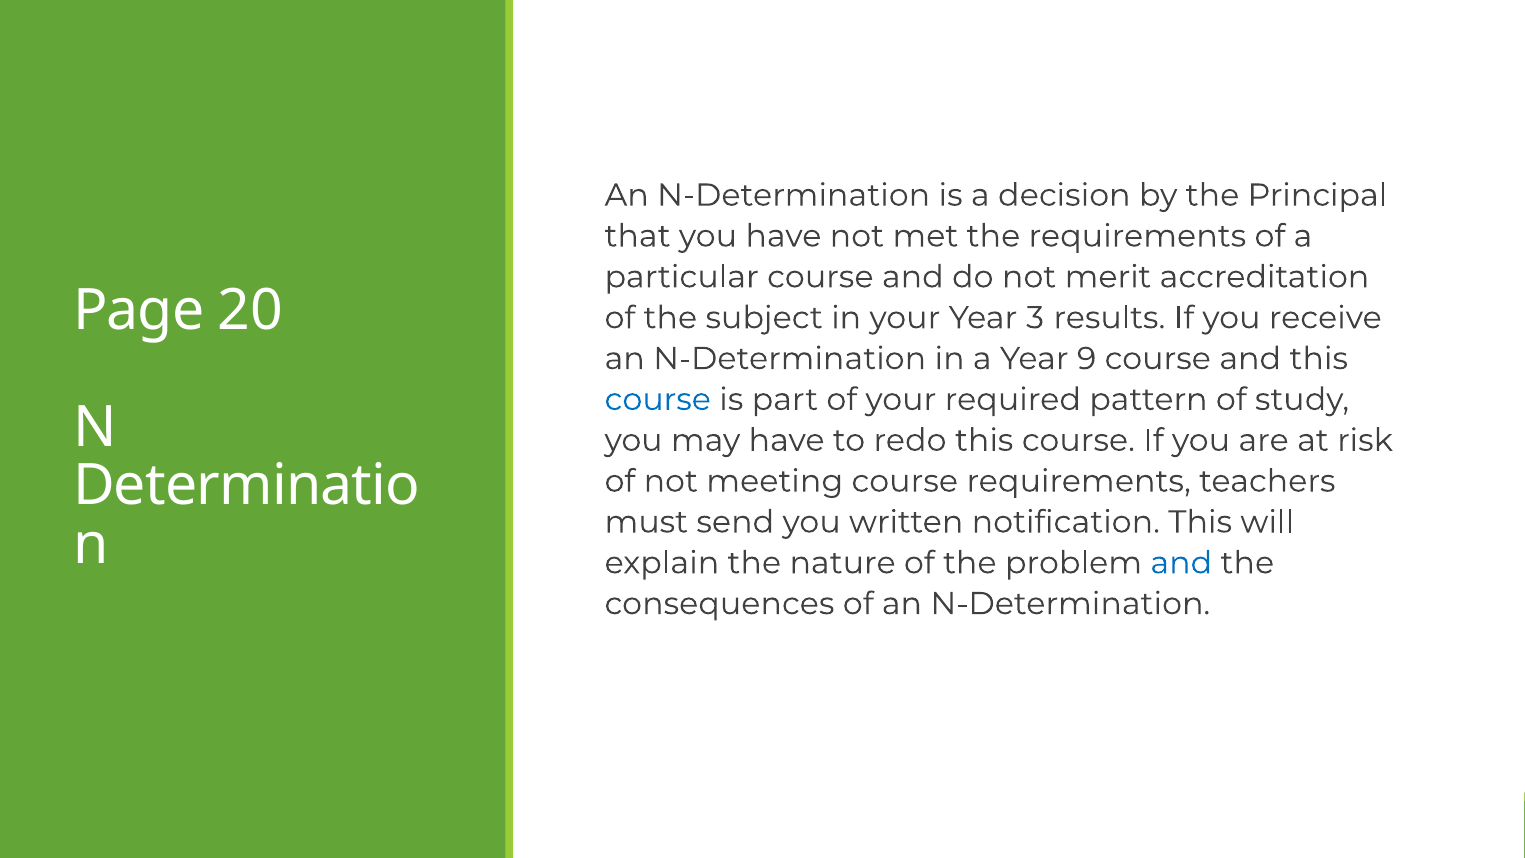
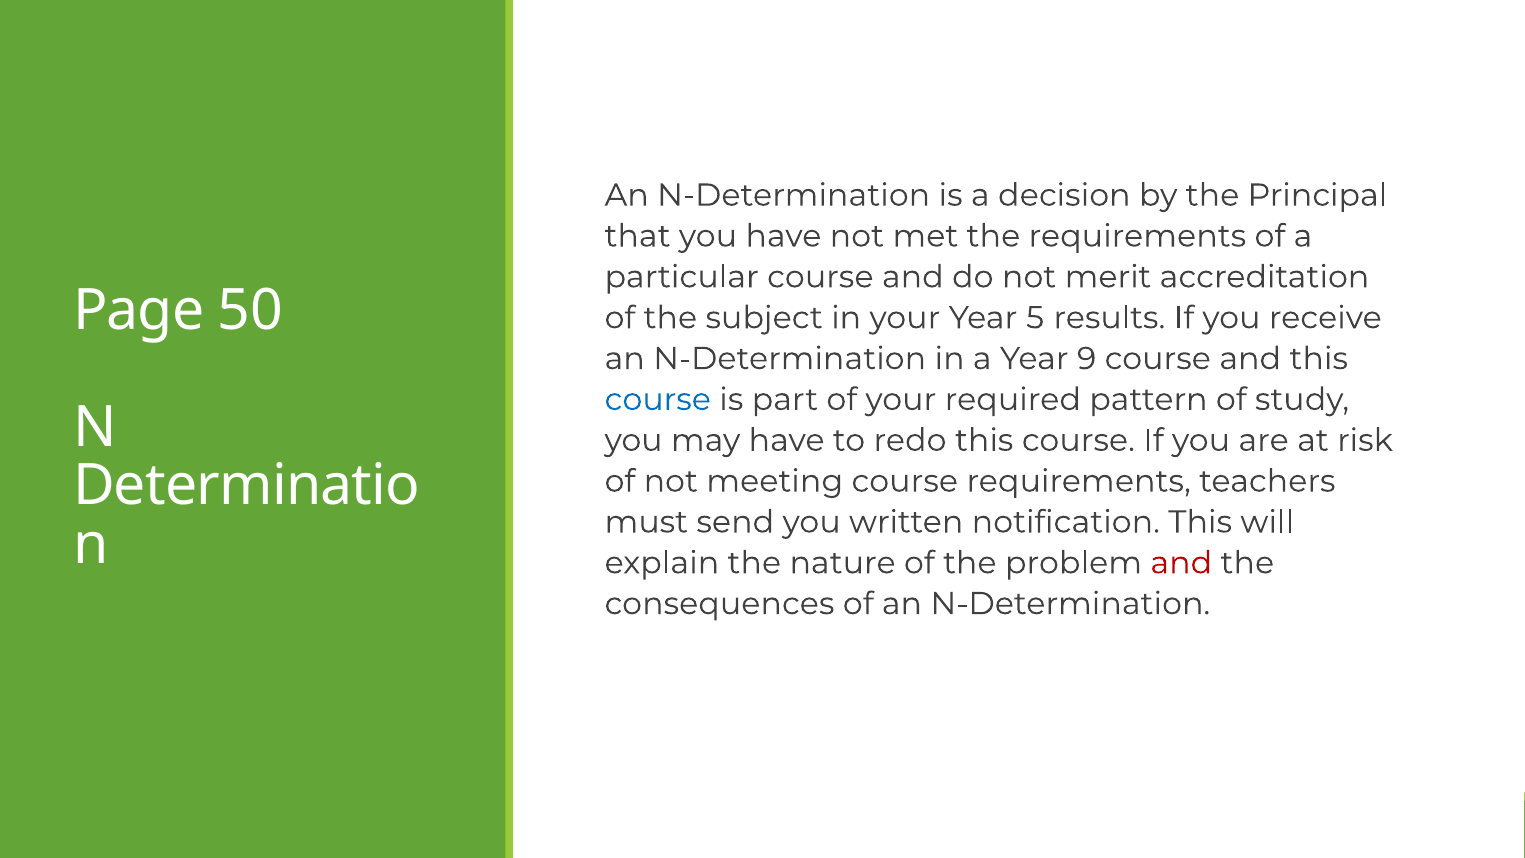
20: 20 -> 50 (250, 311)
3: 3 -> 5 (1035, 318)
and colour: blue -> red (1181, 563)
